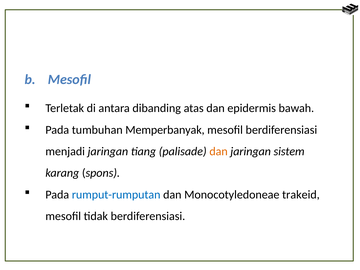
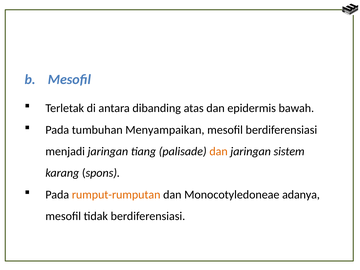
Memperbanyak: Memperbanyak -> Menyampaikan (165, 130)
rumput-rumputan colour: blue -> orange (116, 195)
trakeid: trakeid -> adanya (301, 195)
